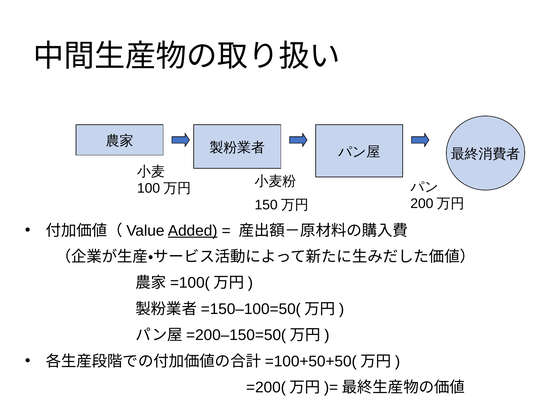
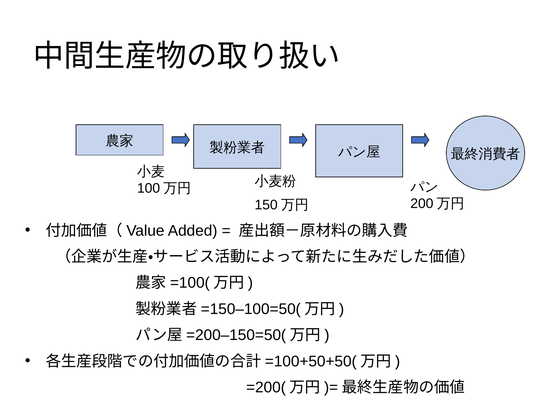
Added underline: present -> none (193, 230)
